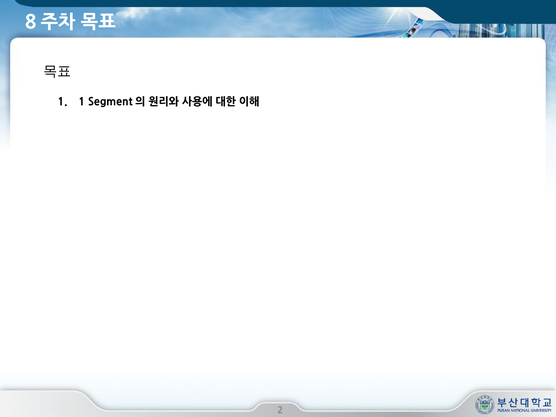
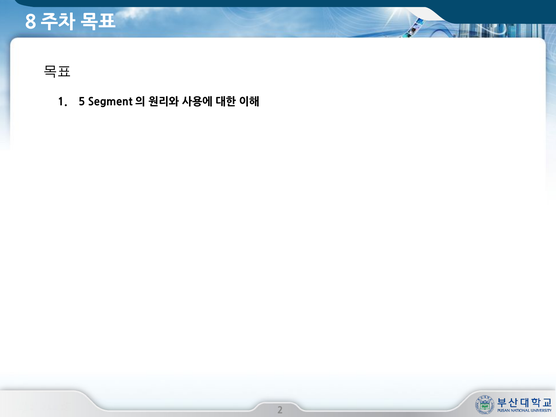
1: 1 -> 5 (82, 102)
